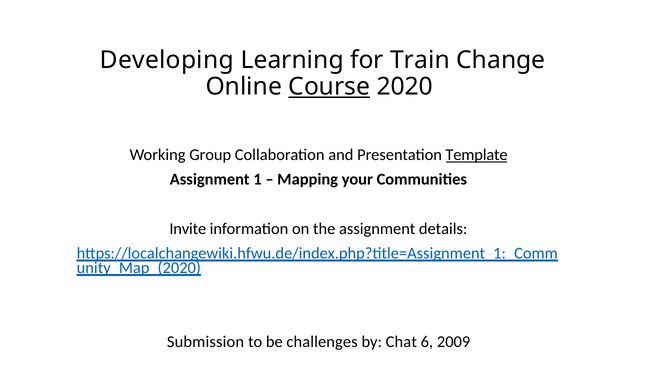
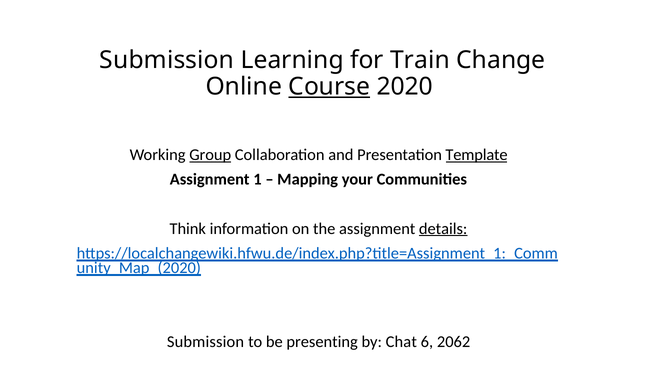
Developing: Developing -> Submission (167, 60)
Group underline: none -> present (210, 155)
Invite: Invite -> Think (188, 229)
details underline: none -> present (443, 229)
challenges: challenges -> presenting (322, 342)
2009: 2009 -> 2062 (454, 342)
